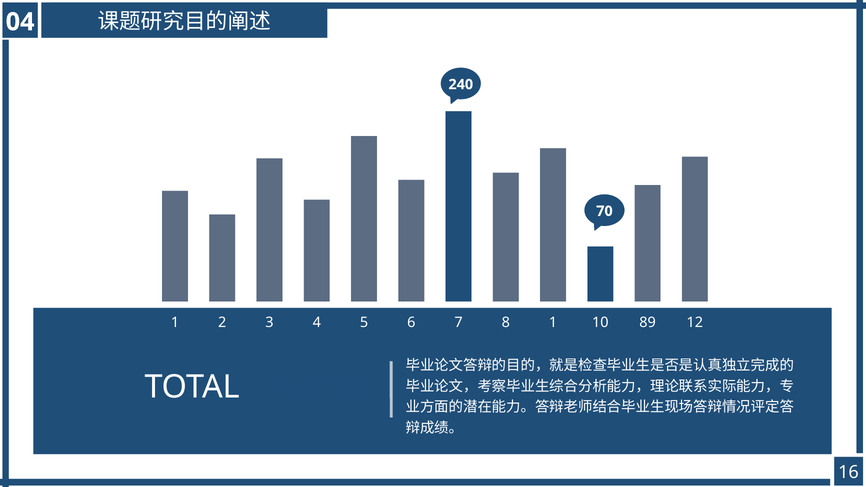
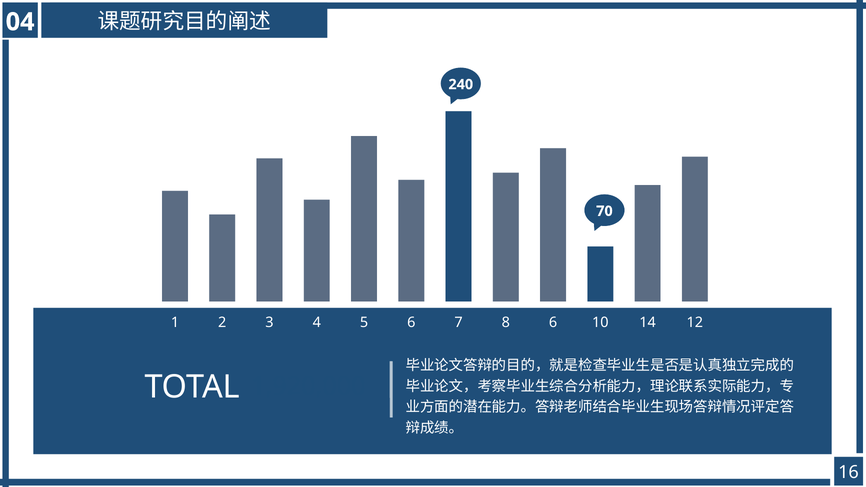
8 1: 1 -> 6 (553, 323)
89: 89 -> 14 (648, 323)
